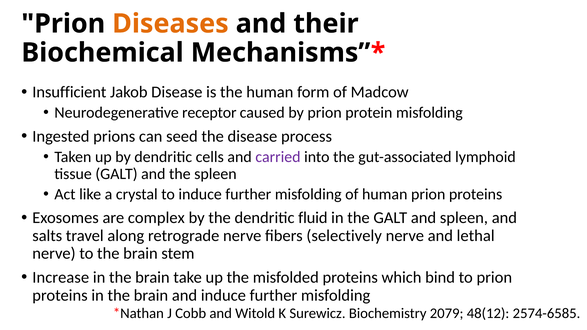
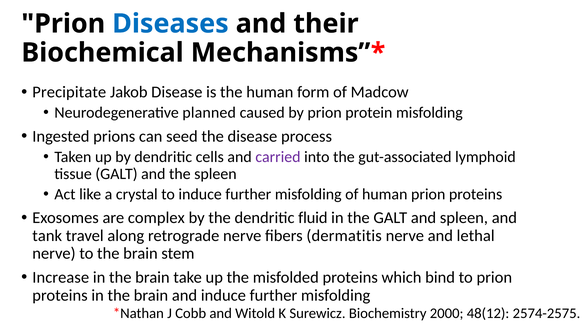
Diseases colour: orange -> blue (170, 24)
Insufficient: Insufficient -> Precipitate (69, 92)
receptor: receptor -> planned (209, 113)
salts: salts -> tank (47, 236)
selectively: selectively -> dermatitis (344, 236)
2079: 2079 -> 2000 (447, 313)
2574-6585: 2574-6585 -> 2574-2575 (546, 313)
